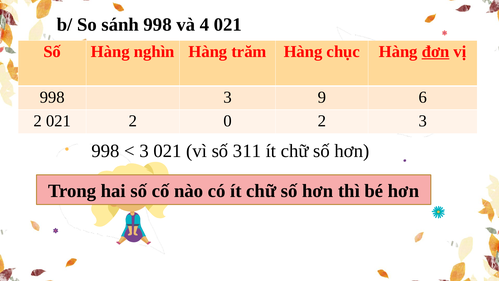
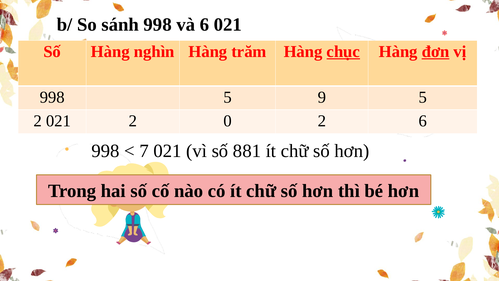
và 4: 4 -> 6 (204, 25)
chục underline: none -> present (343, 52)
998 3: 3 -> 5 (228, 97)
9 6: 6 -> 5 (423, 97)
2 3: 3 -> 6 (423, 121)
3: 3 -> 7 (144, 151)
311: 311 -> 881 (247, 151)
